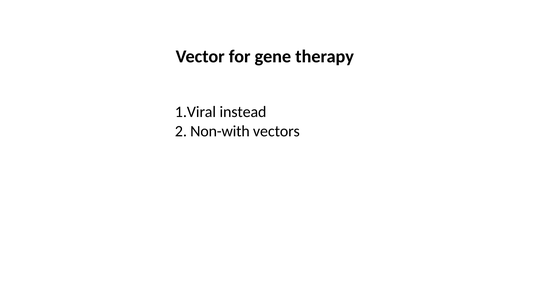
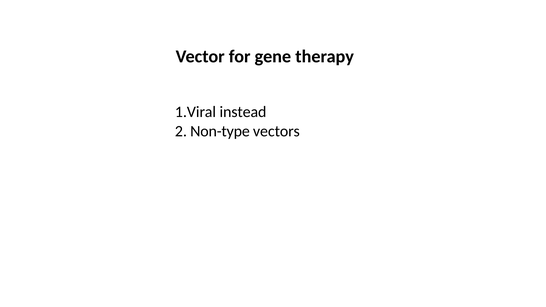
Non-with: Non-with -> Non-type (220, 131)
